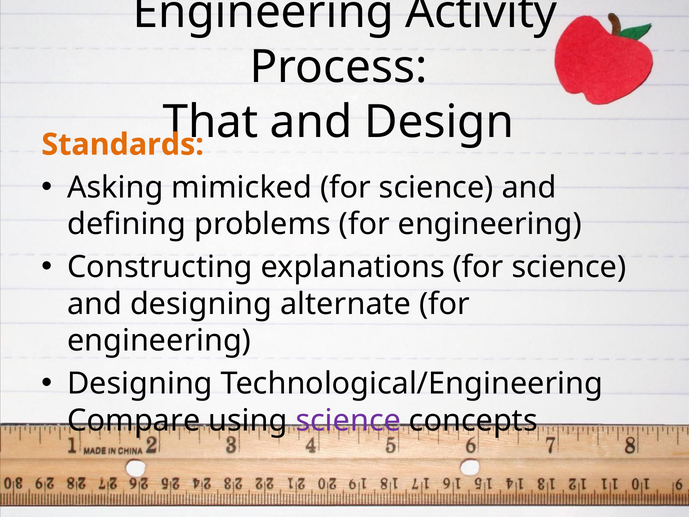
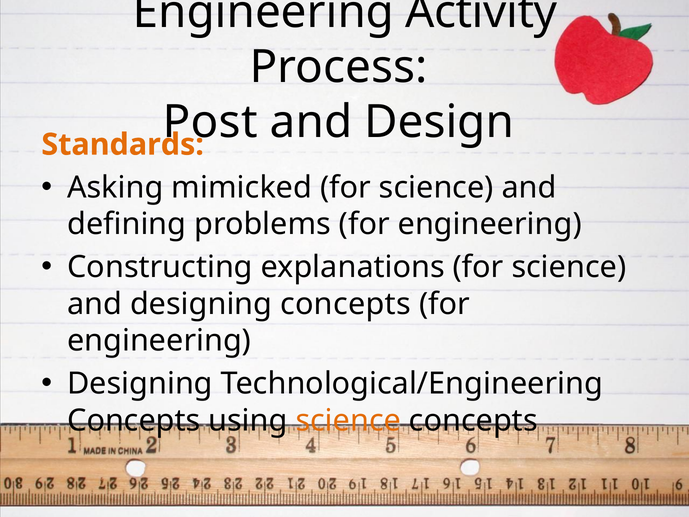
That: That -> Post (210, 122)
designing alternate: alternate -> concepts (346, 304)
Compare: Compare -> Concepts (134, 420)
science colour: purple -> orange (348, 420)
